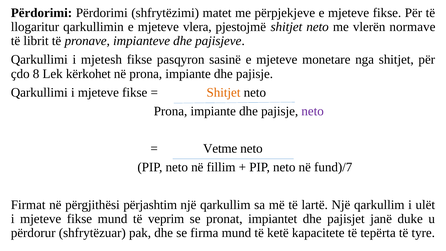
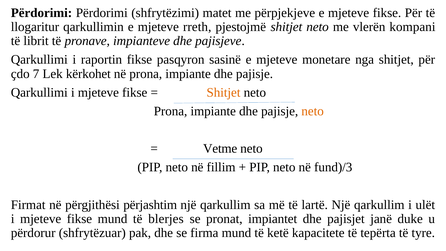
vlera: vlera -> rreth (197, 27)
normave: normave -> kompani (412, 27)
mjetesh: mjetesh -> raportin (102, 60)
8: 8 -> 7 (36, 74)
neto colour: purple -> orange (313, 111)
fund)/7: fund)/7 -> fund)/3 (333, 167)
veprim: veprim -> blerjes (166, 219)
